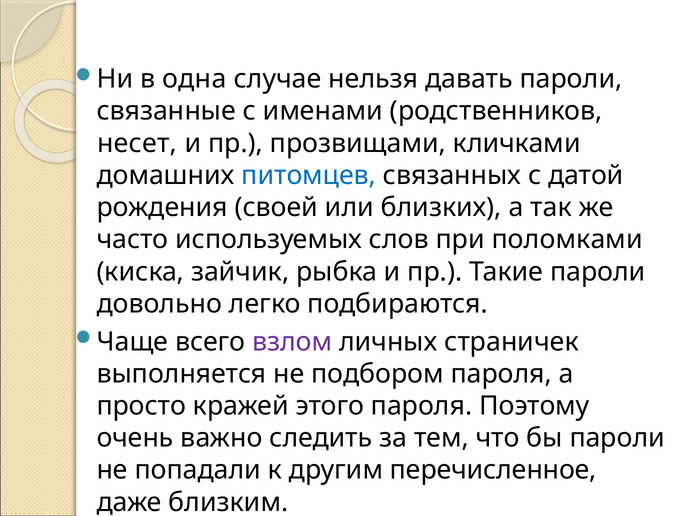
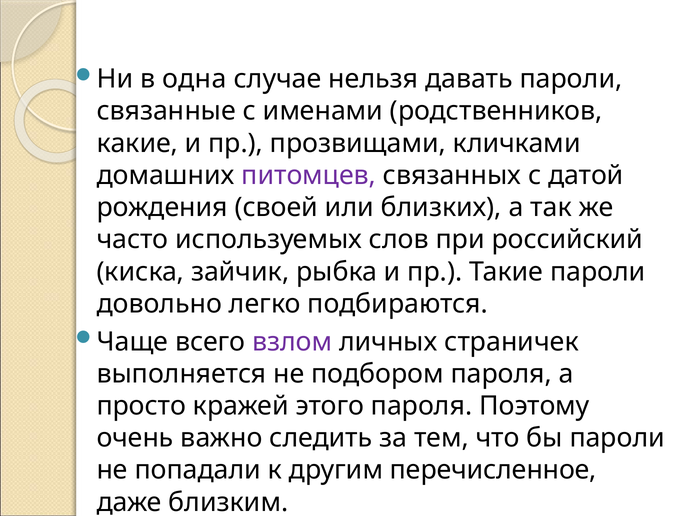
несет: несет -> какие (137, 143)
питомцев colour: blue -> purple (309, 175)
поломками: поломками -> российский (567, 240)
